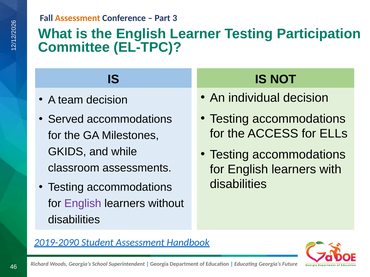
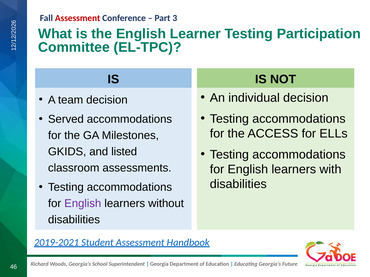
Assessment colour: orange -> red (78, 18)
while: while -> listed (124, 152)
2019-2090: 2019-2090 -> 2019-2021 (57, 243)
